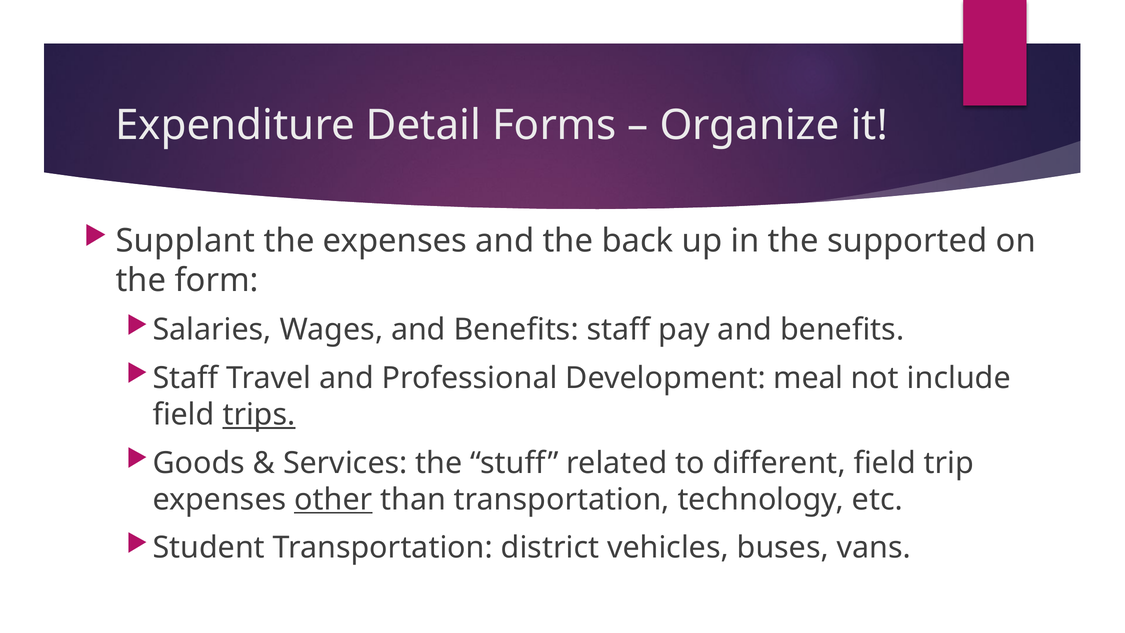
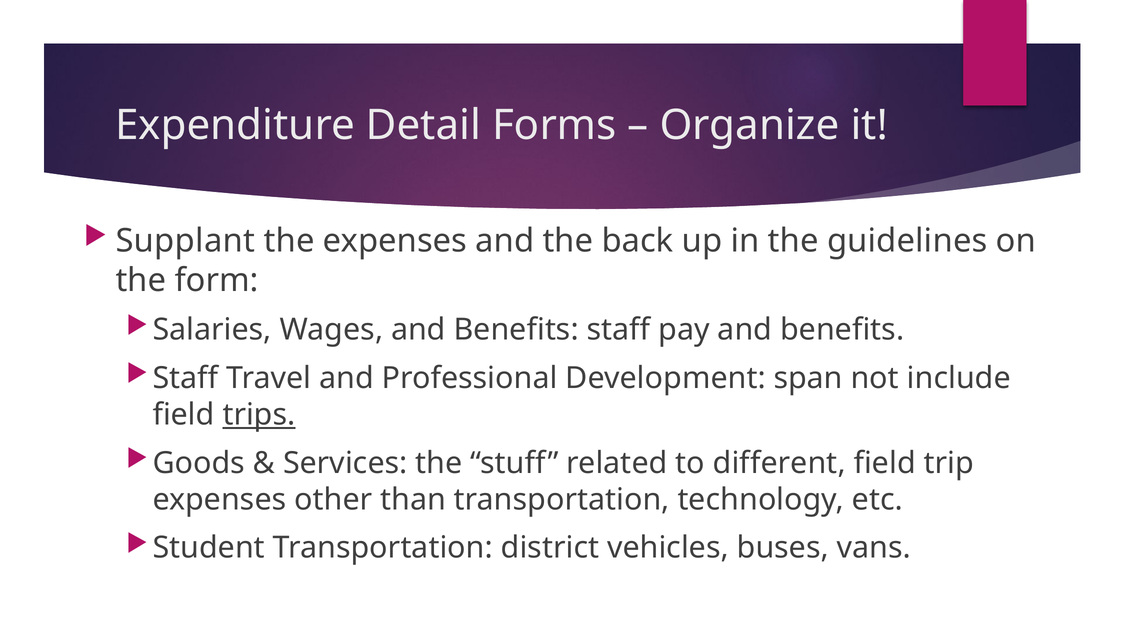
supported: supported -> guidelines (907, 241)
meal: meal -> span (808, 378)
other underline: present -> none (333, 499)
